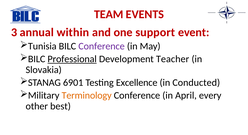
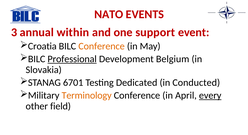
TEAM: TEAM -> NATO (109, 14)
Tunisia: Tunisia -> Croatia (42, 46)
Conference colour: purple -> orange (102, 46)
Teacher: Teacher -> Belgium (173, 59)
6901: 6901 -> 6701 (73, 83)
Excellence: Excellence -> Dedicated (137, 83)
every underline: none -> present (210, 95)
best: best -> field (61, 106)
